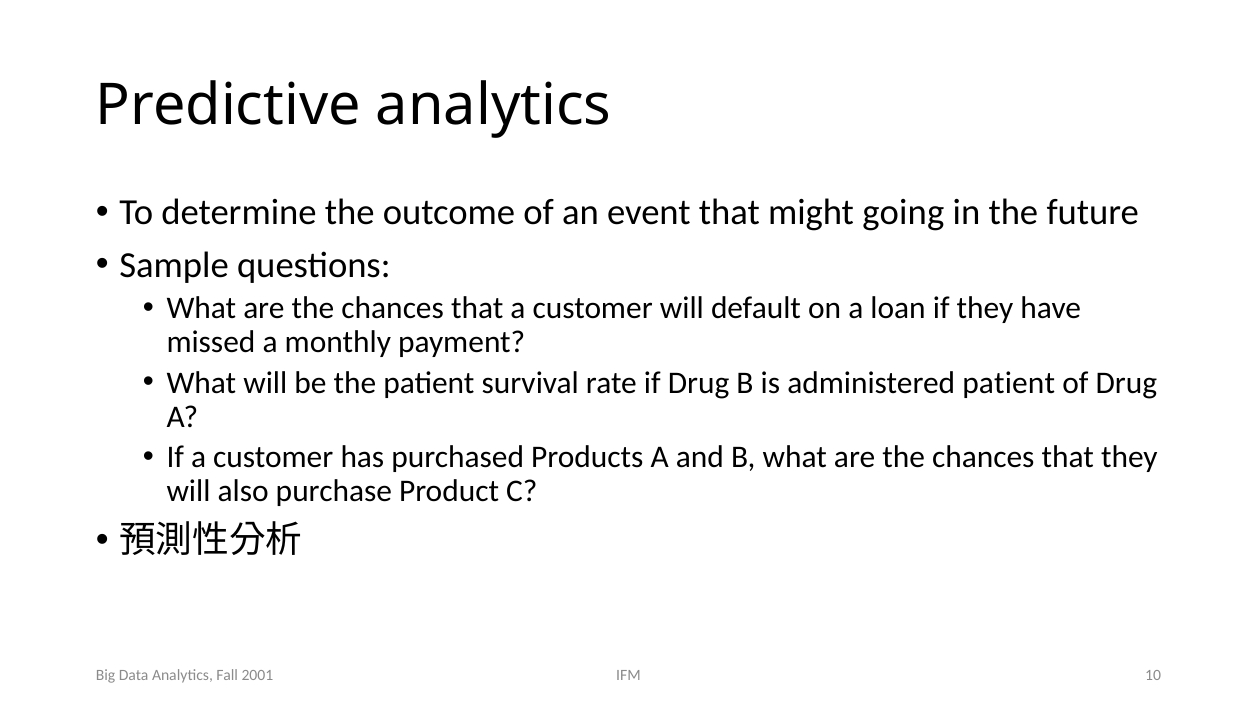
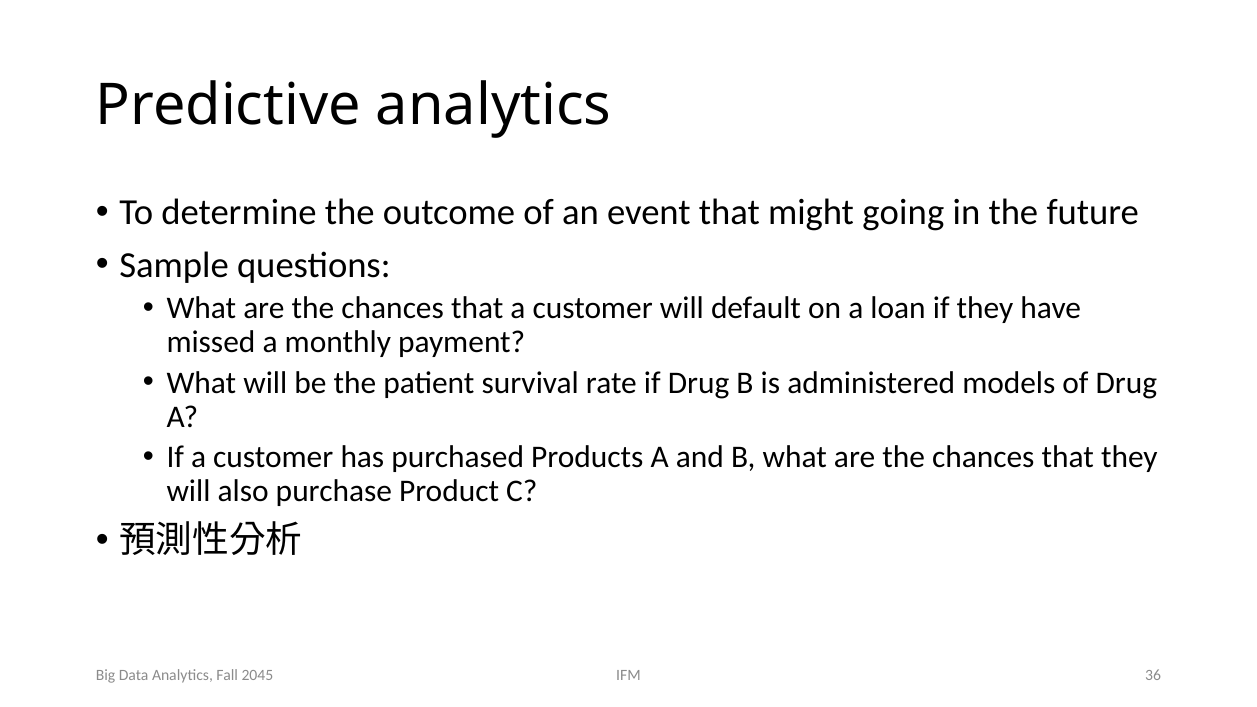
administered patient: patient -> models (1009, 383)
2001: 2001 -> 2045 (257, 675)
10: 10 -> 36 (1153, 675)
